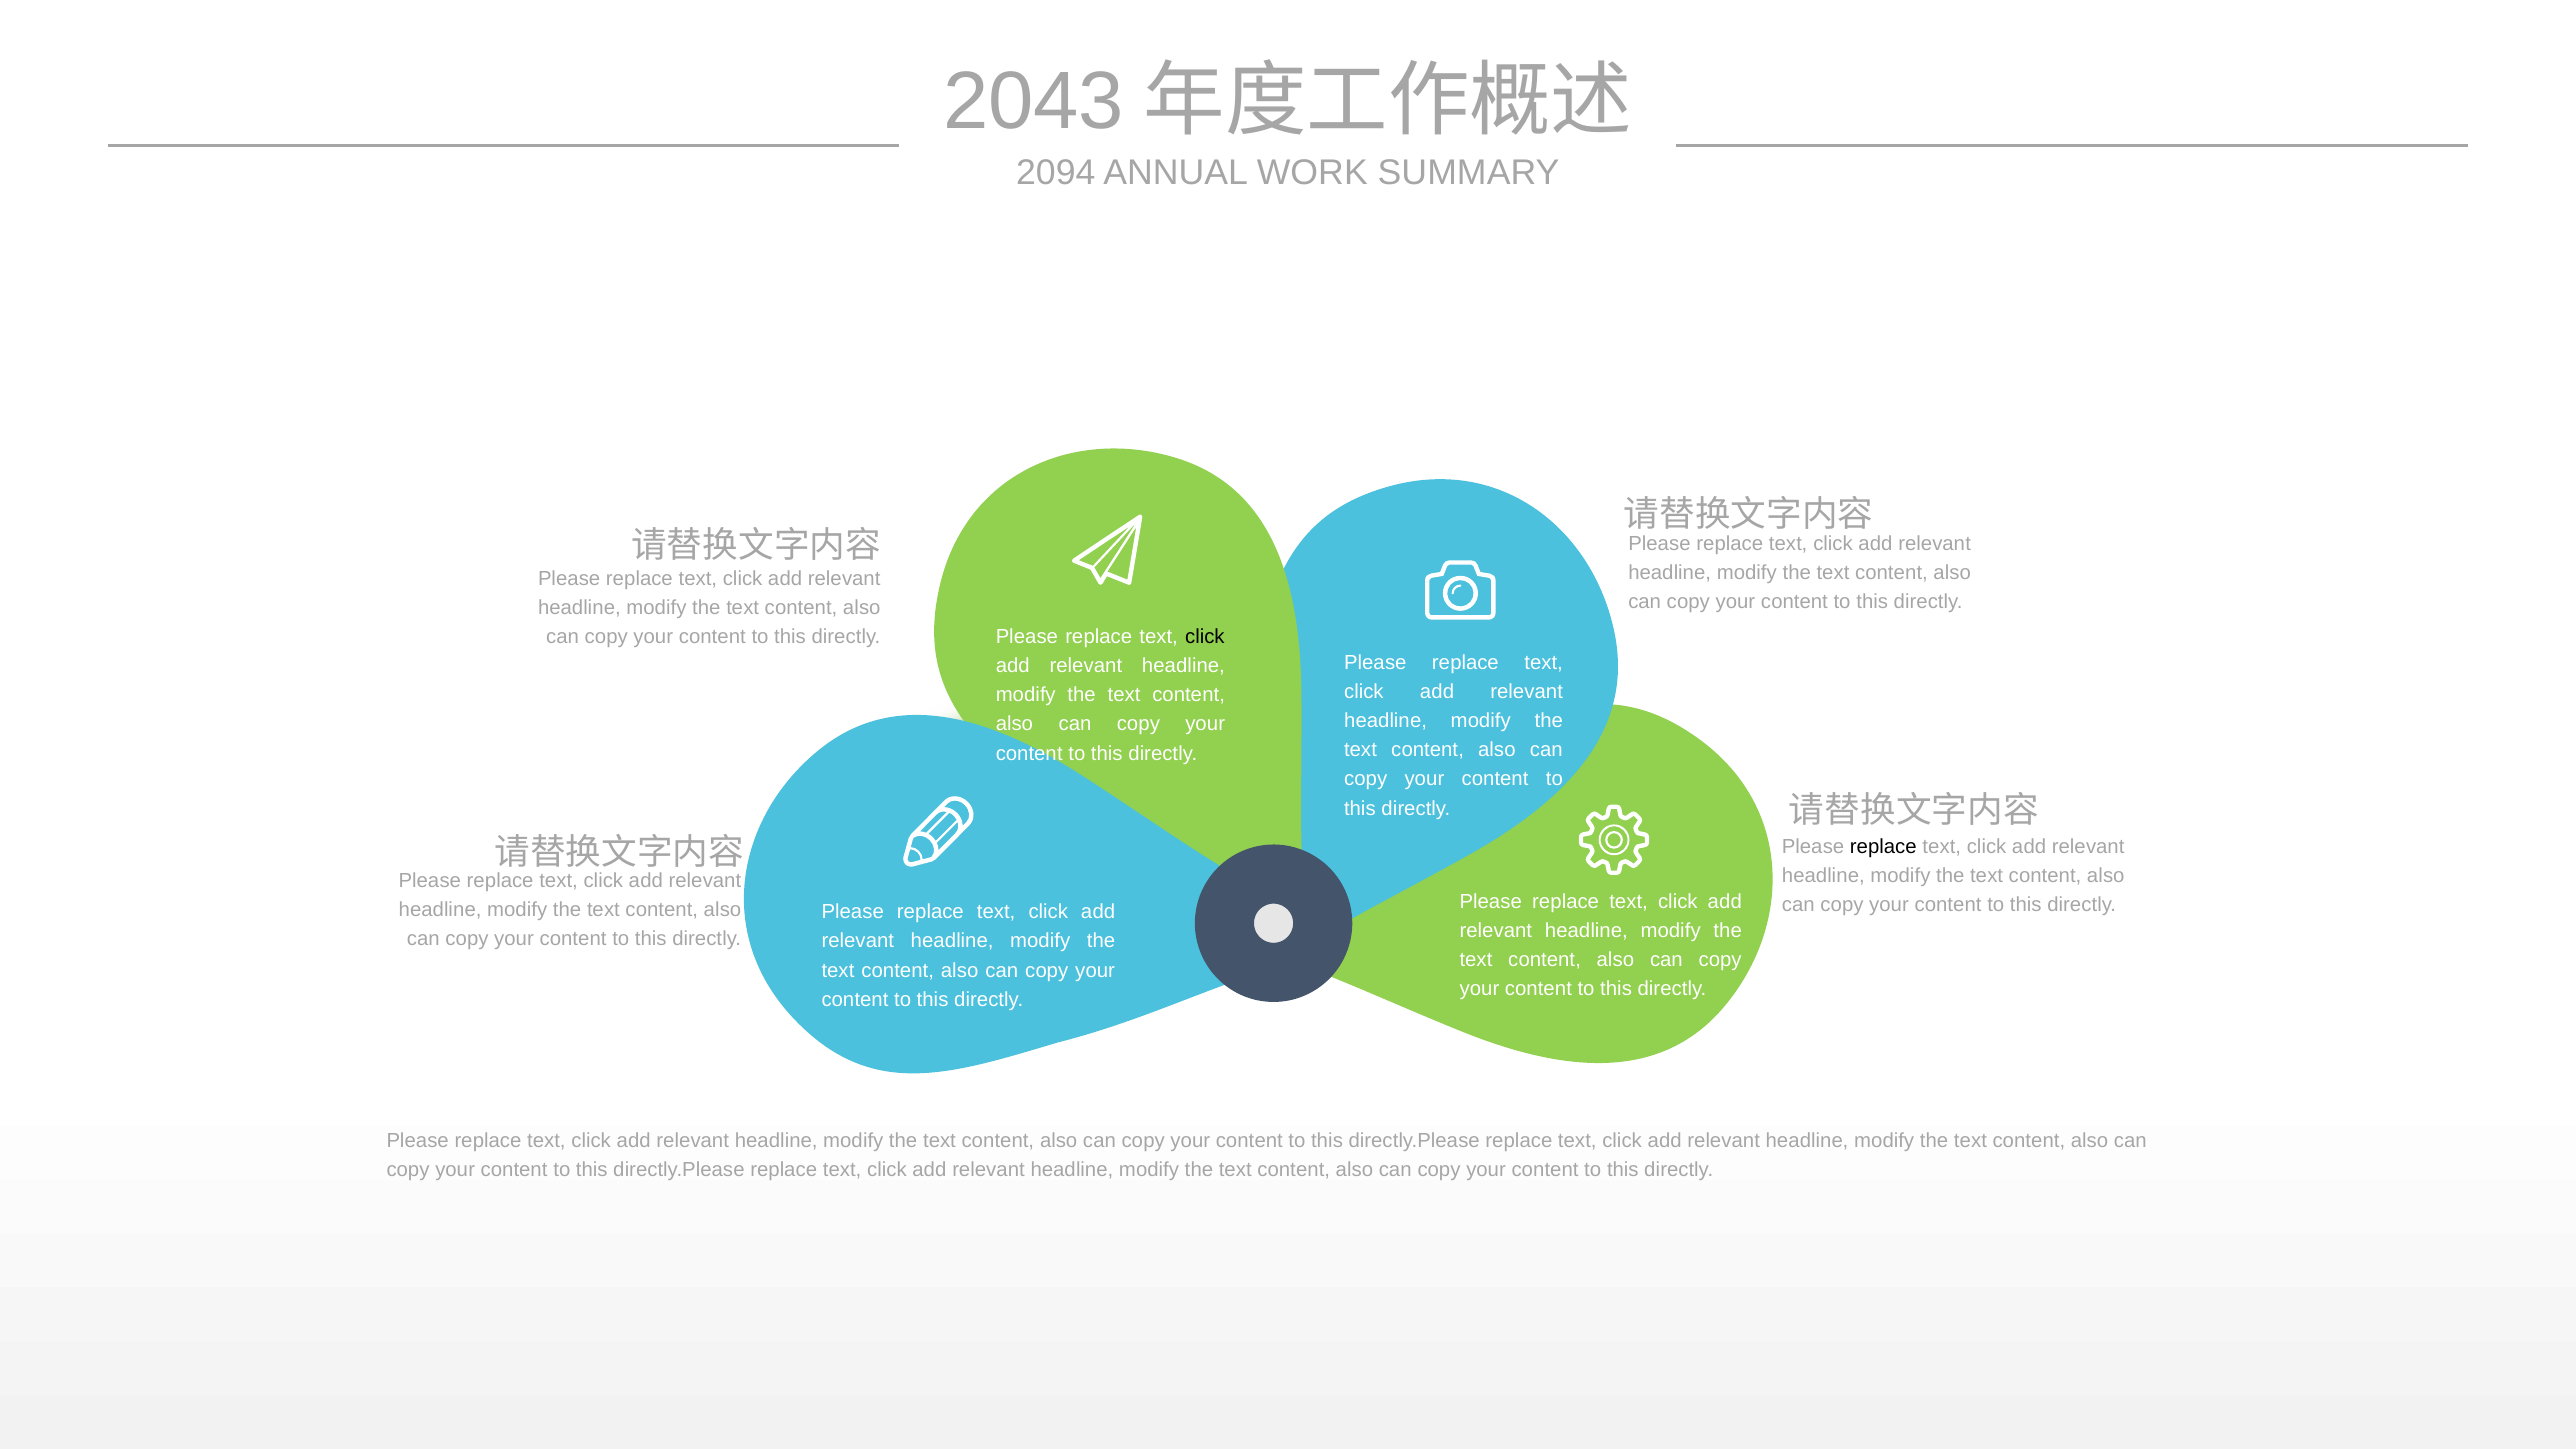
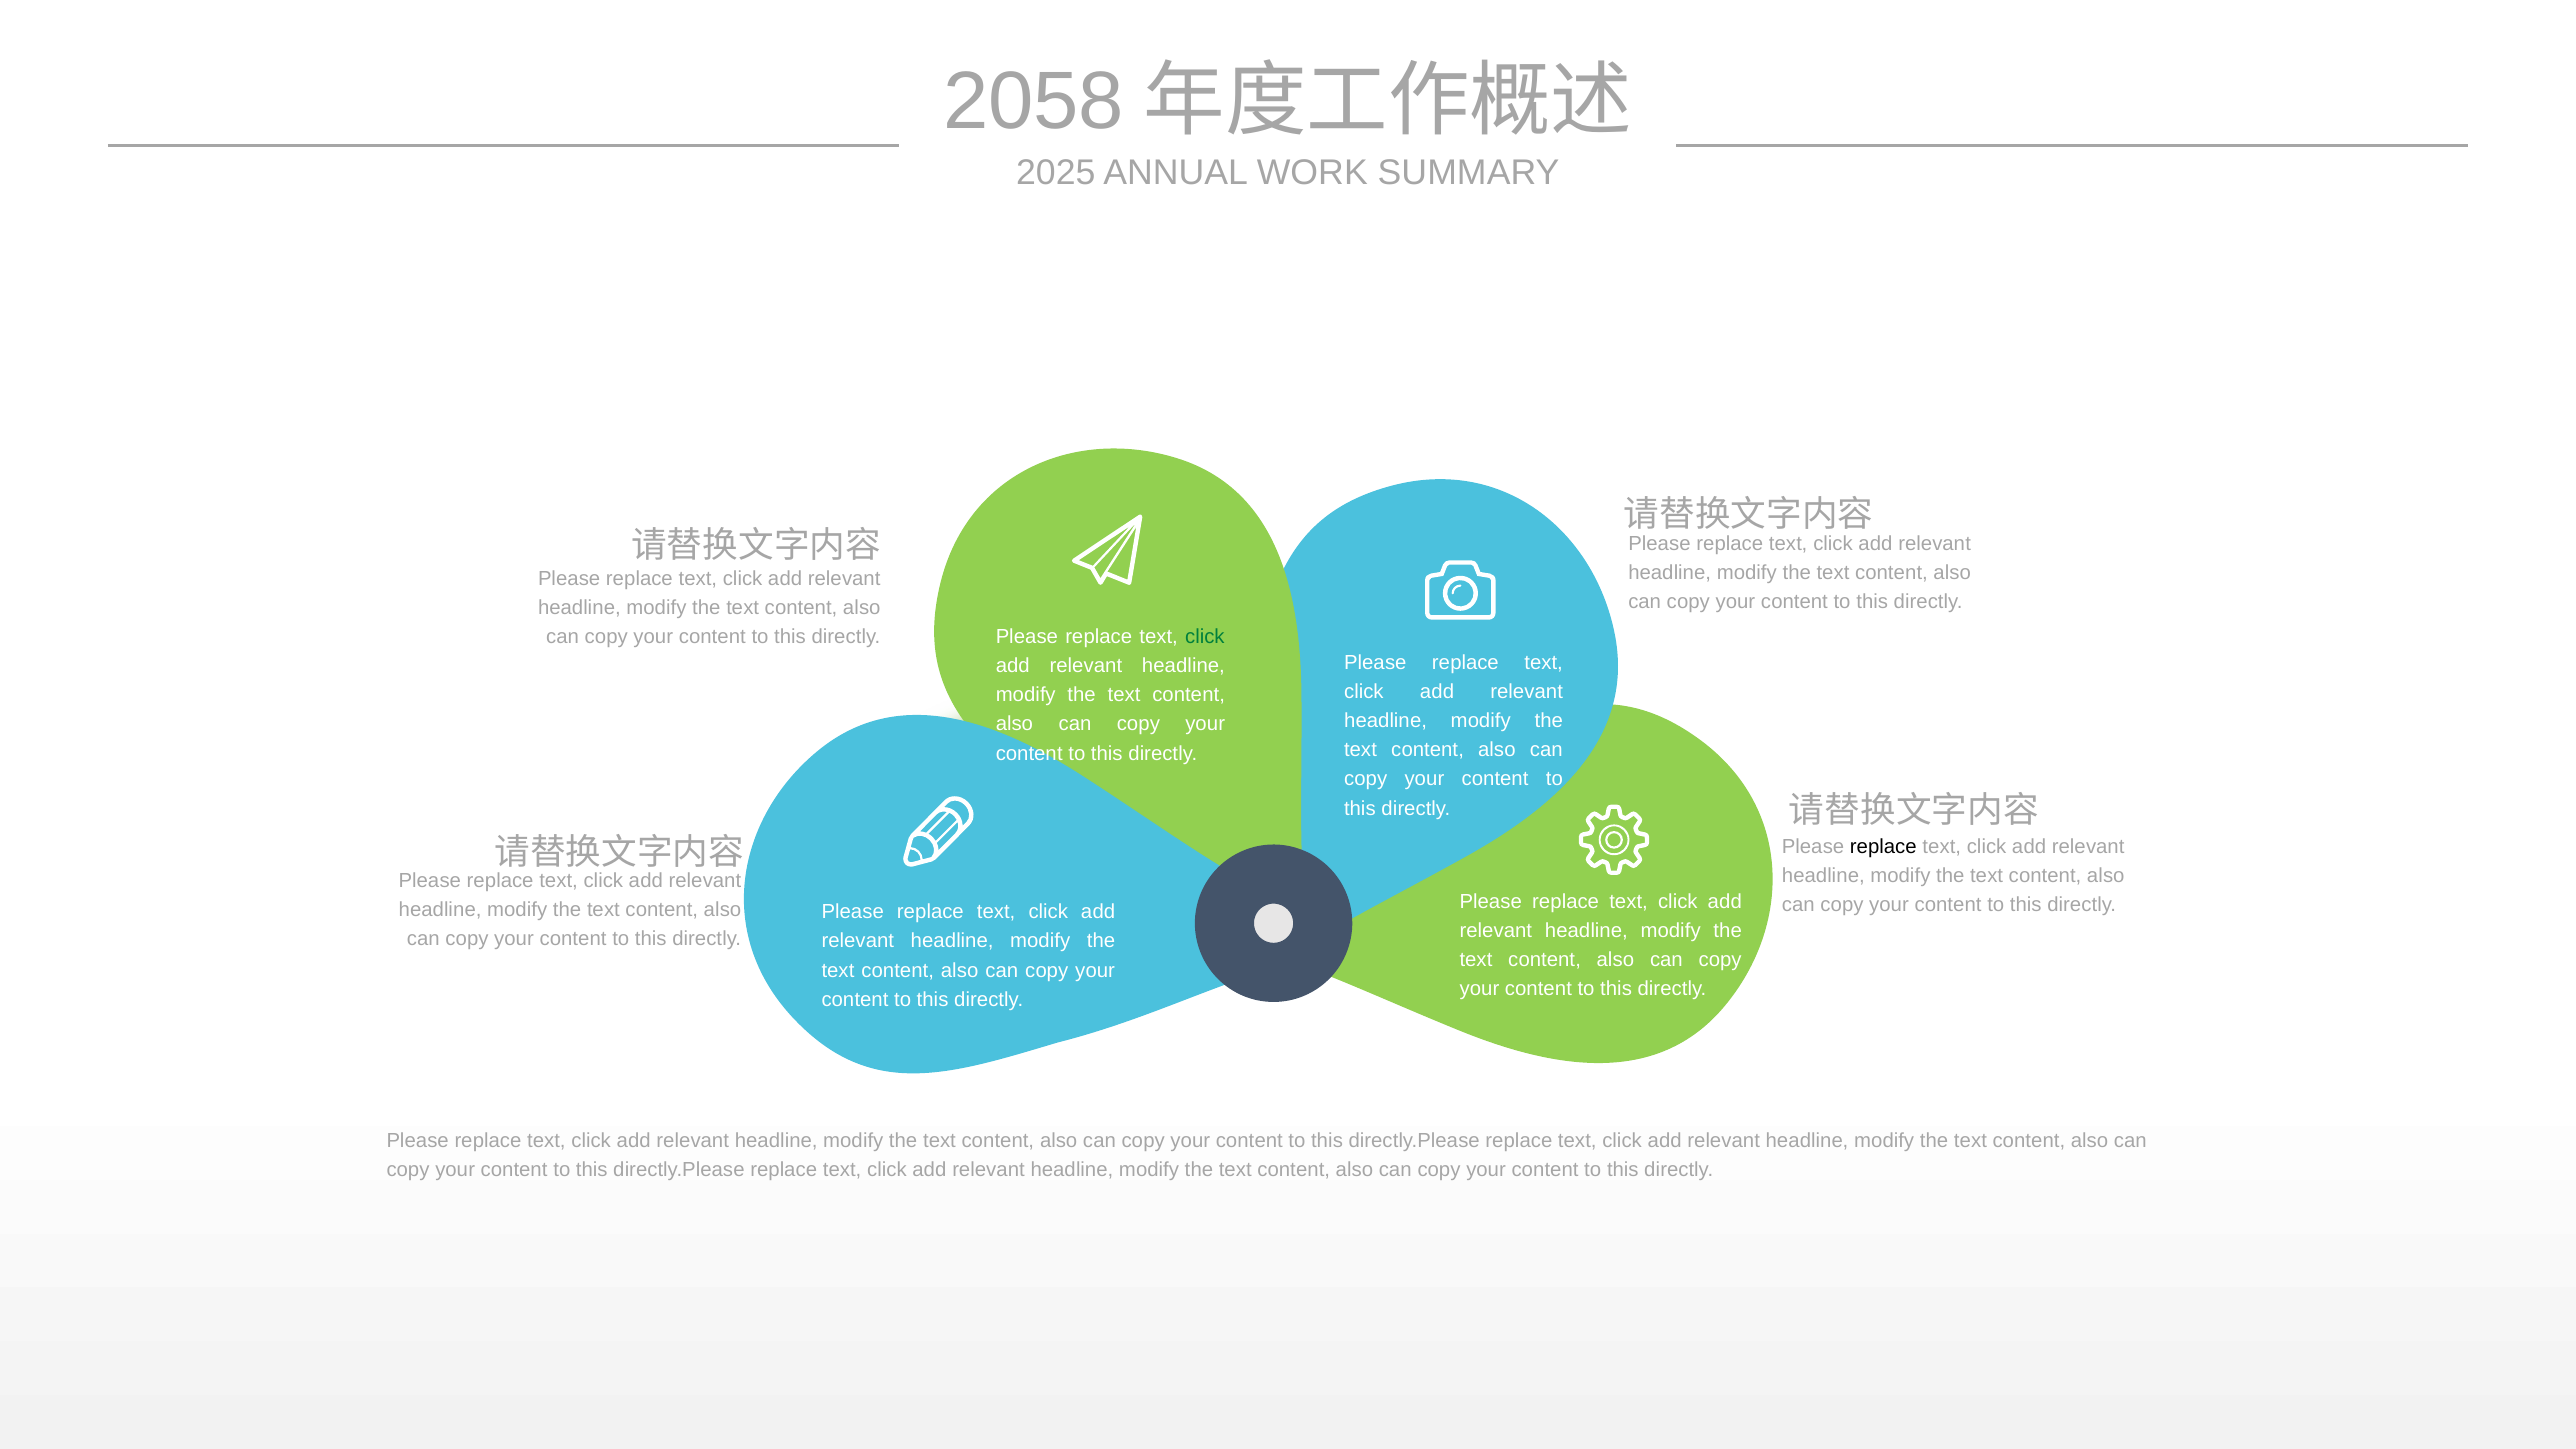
2043: 2043 -> 2058 (1034, 102)
2094: 2094 -> 2025 (1056, 173)
click colour: black -> green (1205, 636)
